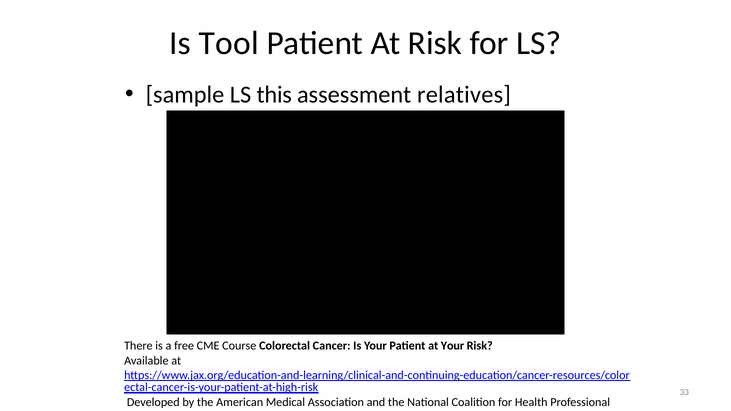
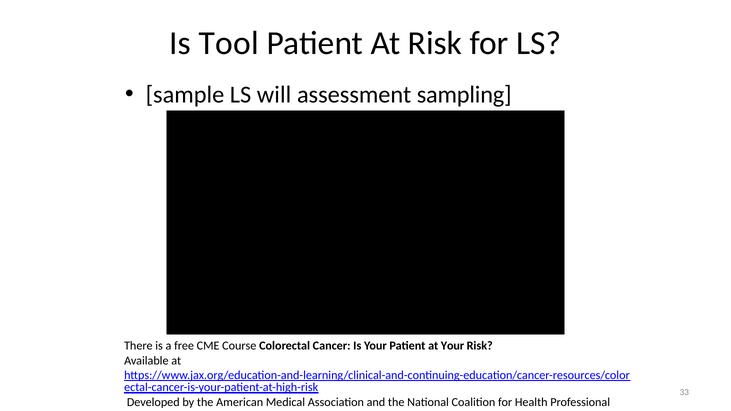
this: this -> will (274, 95)
relatives: relatives -> sampling (464, 95)
